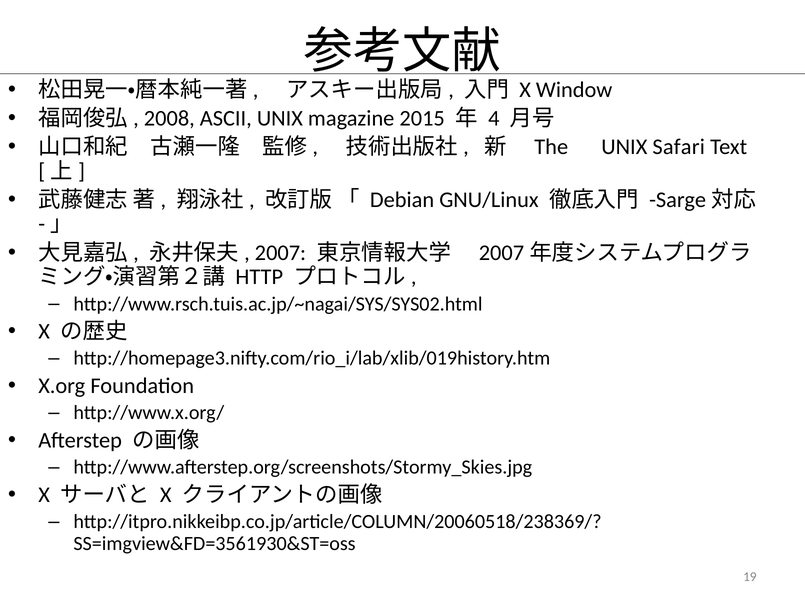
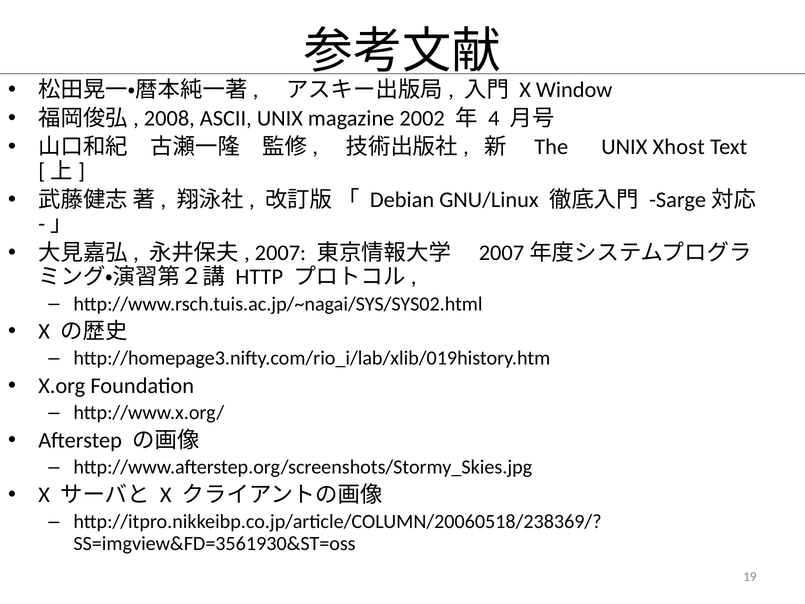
2015: 2015 -> 2002 (422, 118)
Safari: Safari -> Xhost (679, 147)
